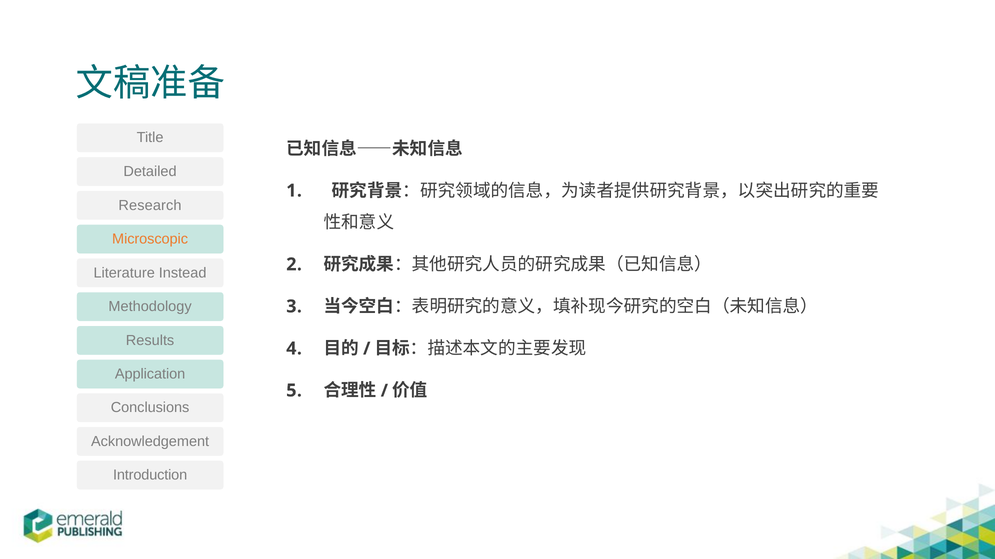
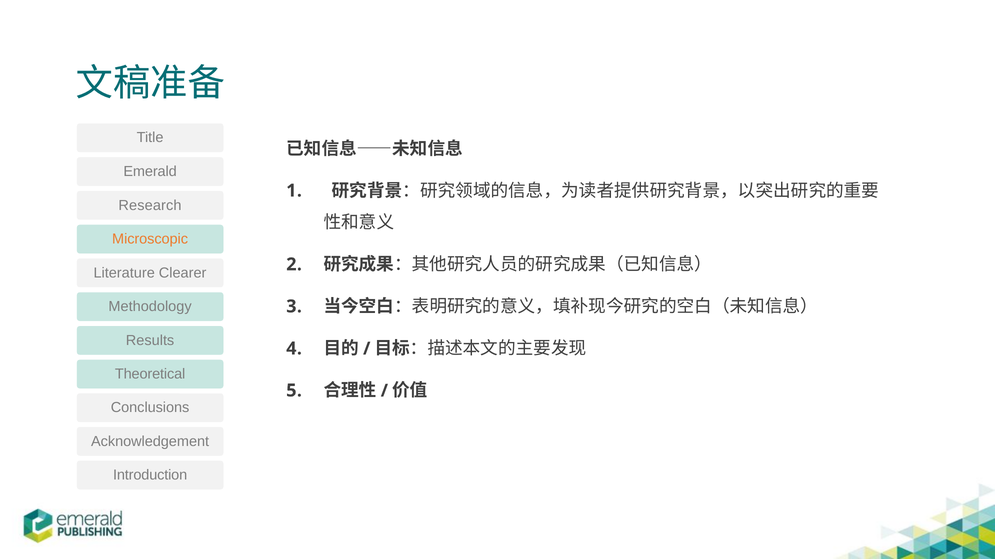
Detailed: Detailed -> Emerald (150, 172)
Instead: Instead -> Clearer (183, 273)
Application: Application -> Theoretical (150, 374)
